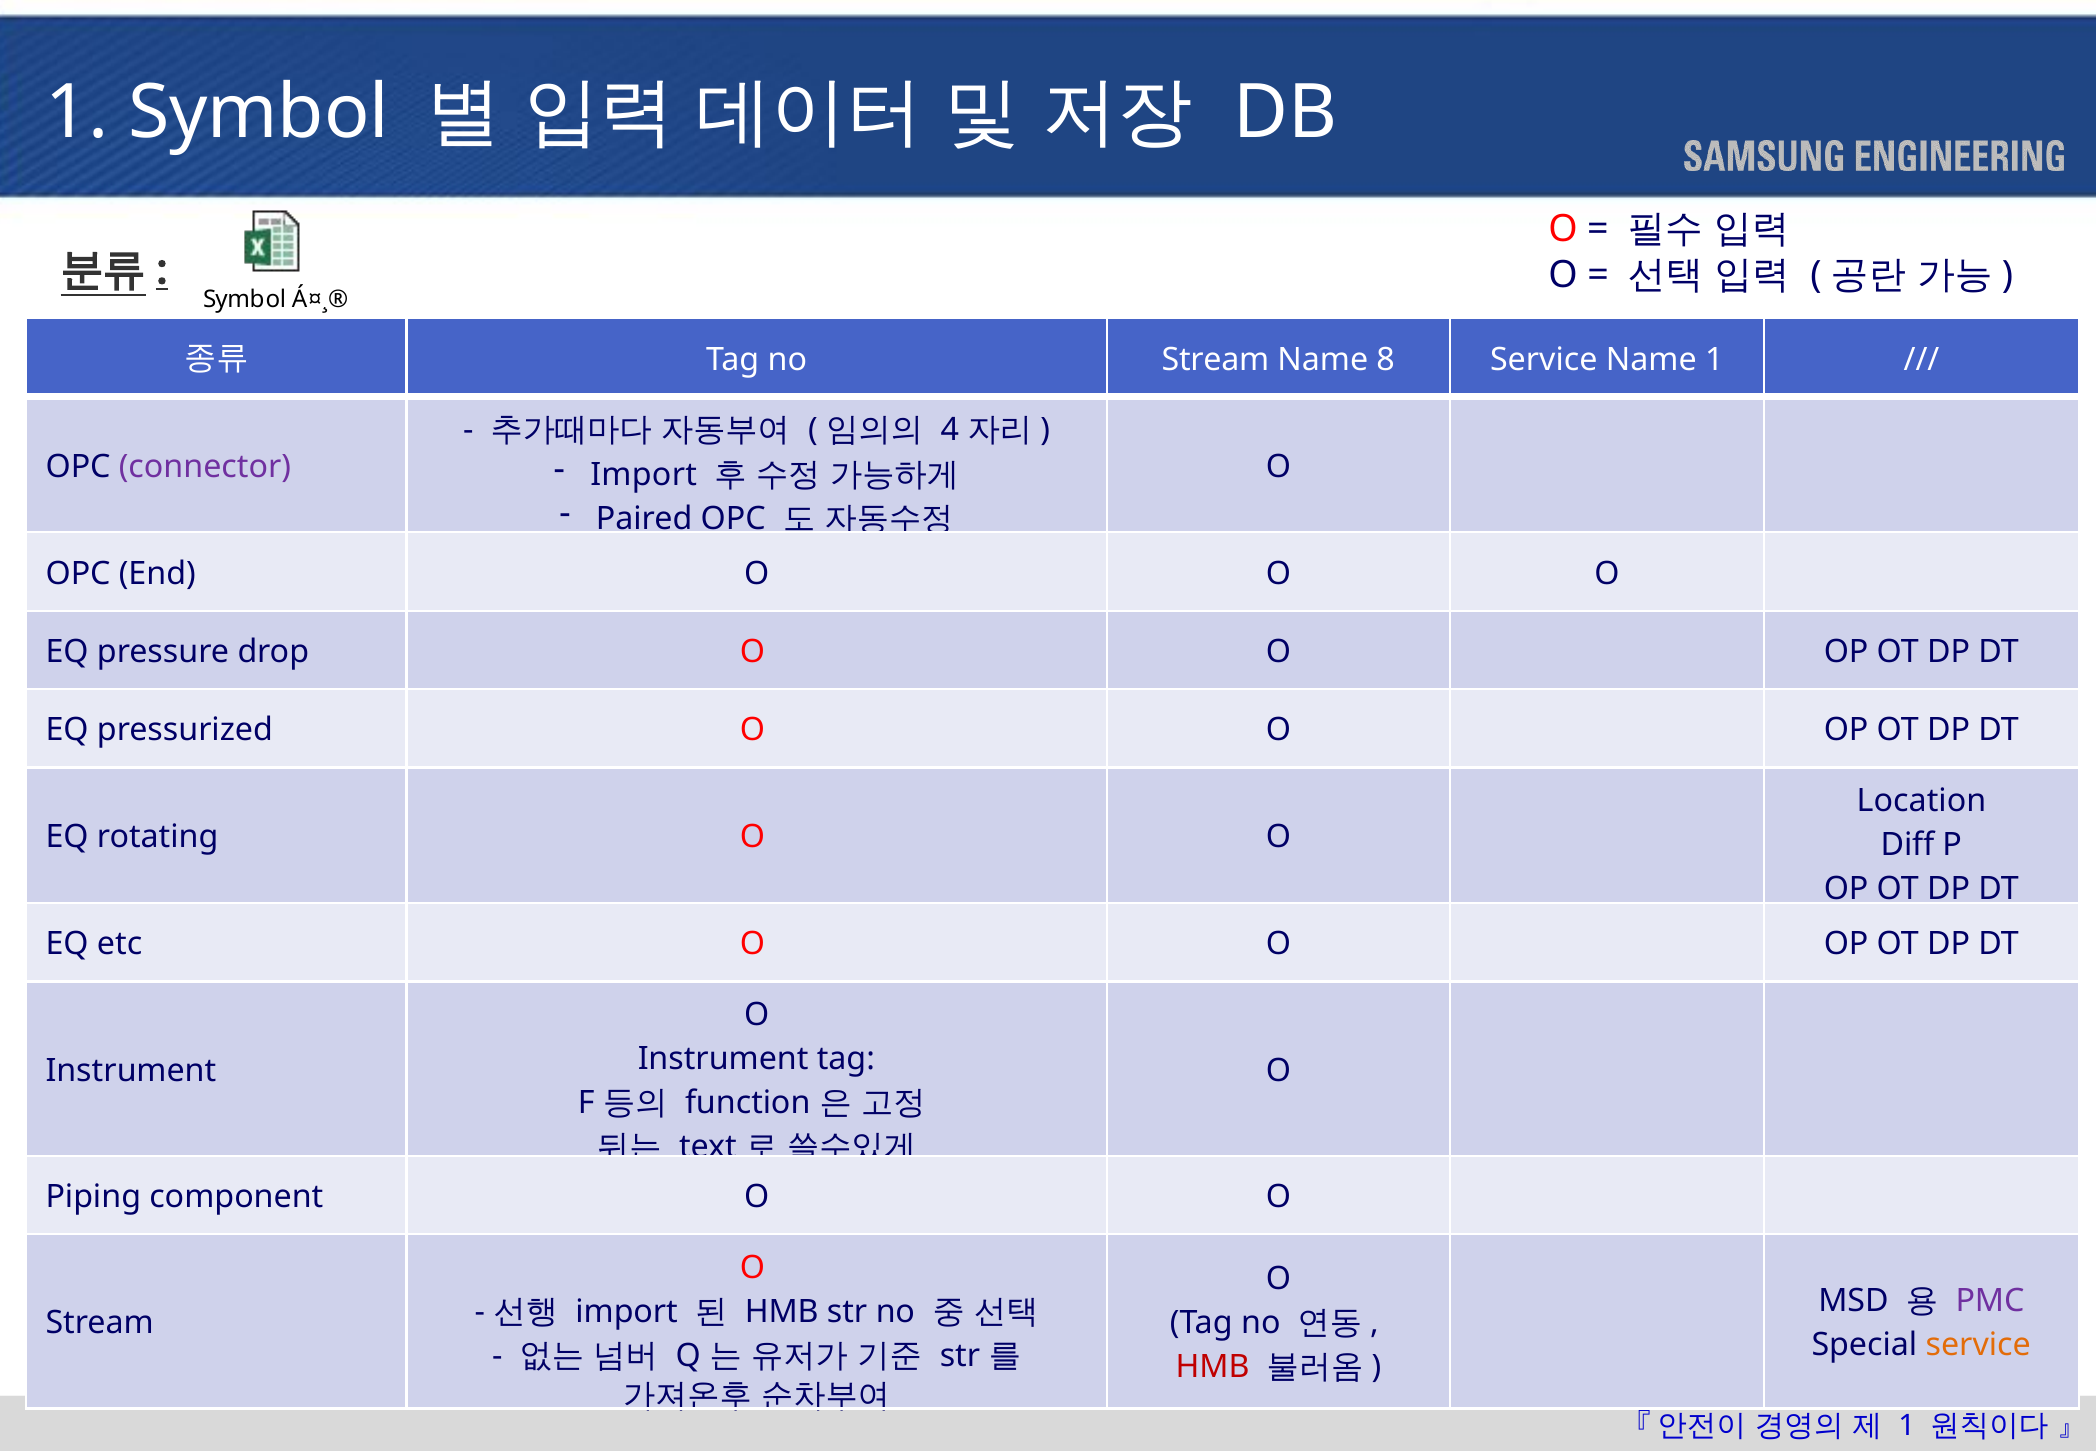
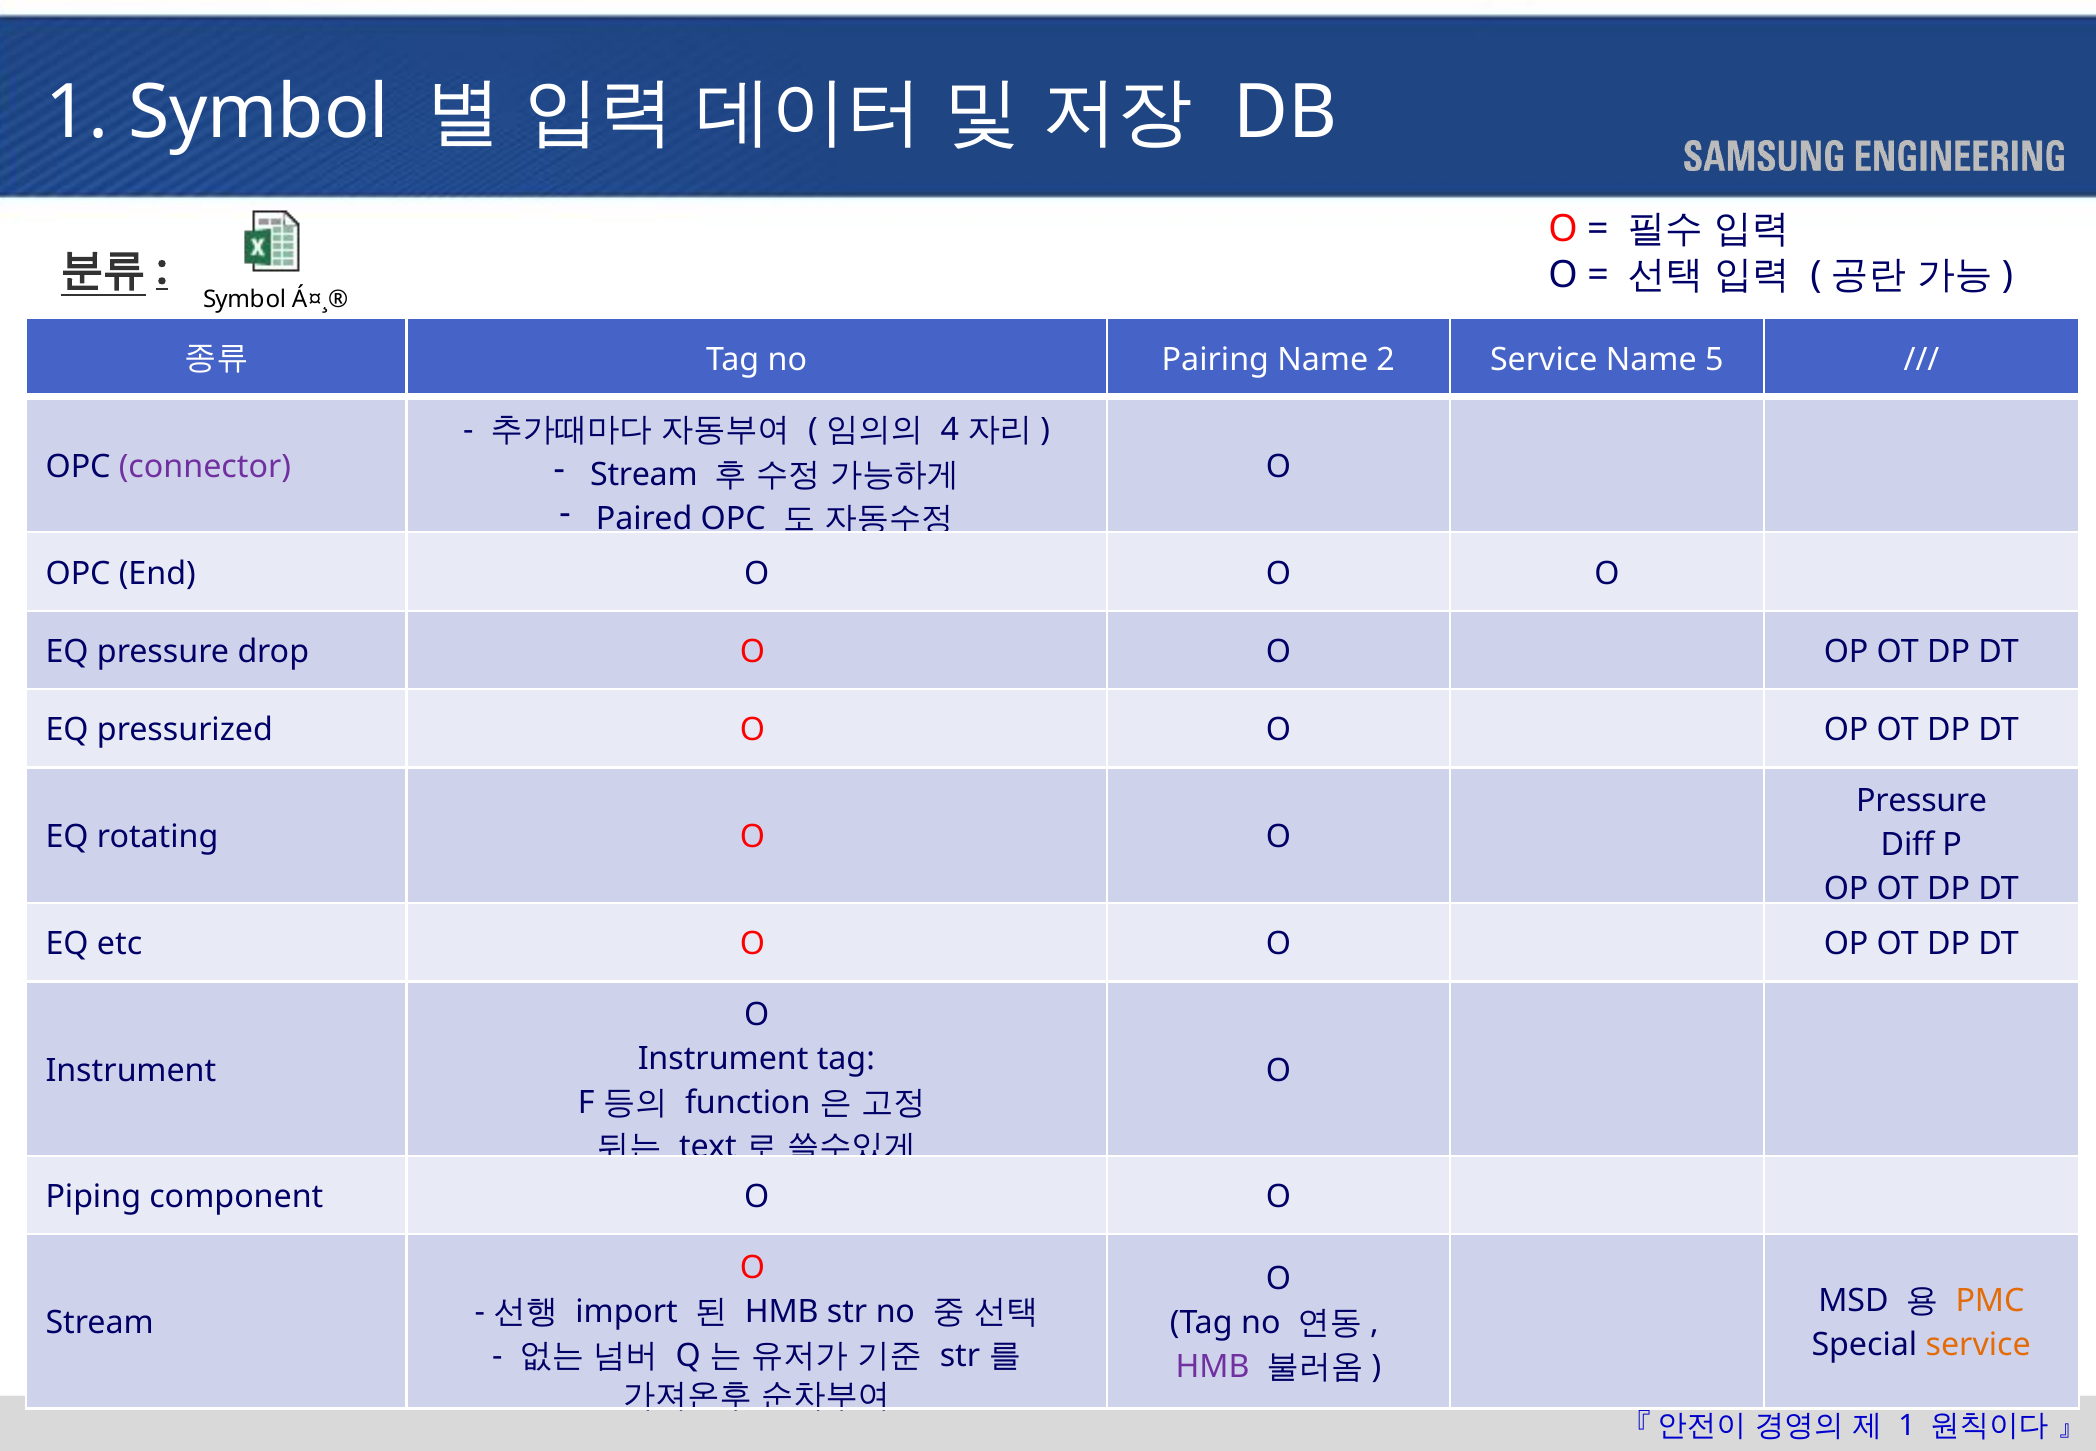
no Stream: Stream -> Pairing (1215, 359)
8: 8 -> 2 (1386, 359)
Name 1: 1 -> 5 (1714, 359)
Import: Import -> Stream (644, 474)
Location: Location -> Pressure (1922, 801)
PMC colour: purple -> orange (1990, 1301)
HMB colour: red -> purple (1213, 1367)
